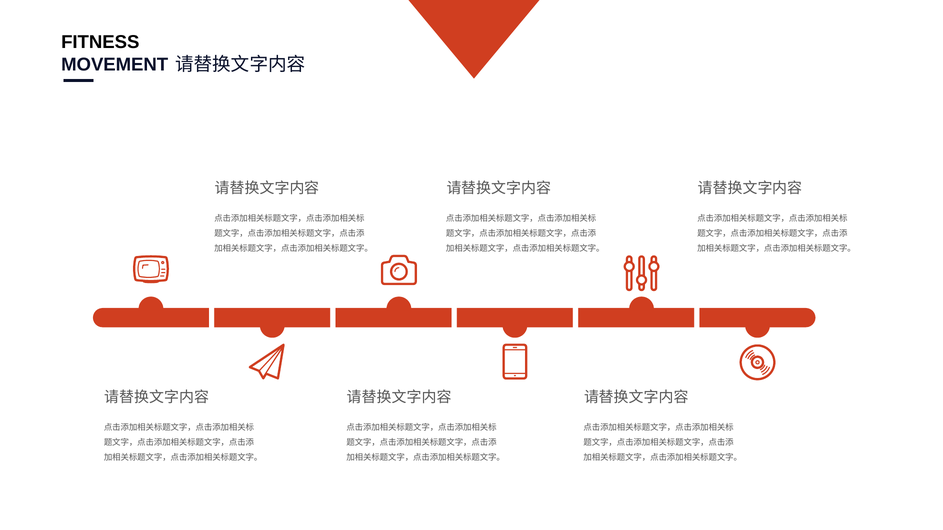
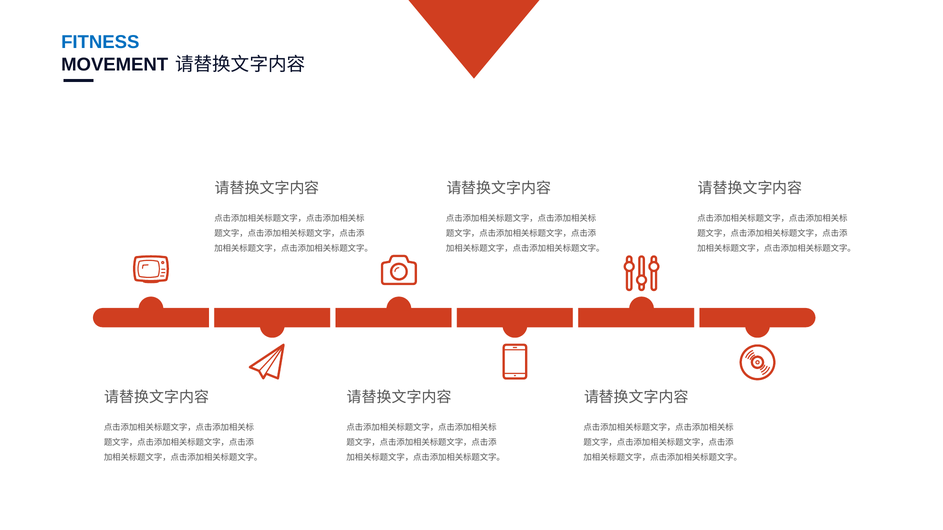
FITNESS colour: black -> blue (100, 42)
